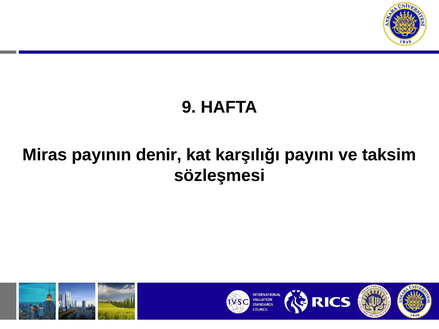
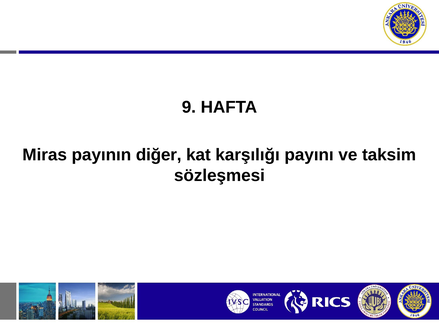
denir: denir -> diğer (159, 155)
